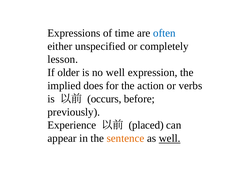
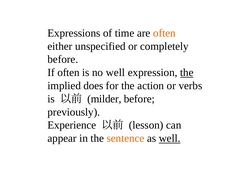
often colour: blue -> orange (164, 33)
lesson: lesson -> before (63, 59)
If older: older -> often (68, 72)
the underline: none -> present (187, 72)
occurs: occurs -> milder (104, 99)
placed: placed -> lesson (146, 125)
